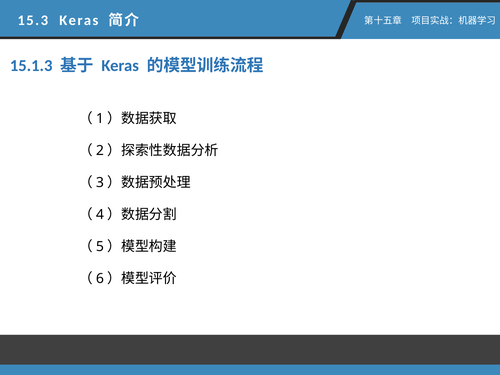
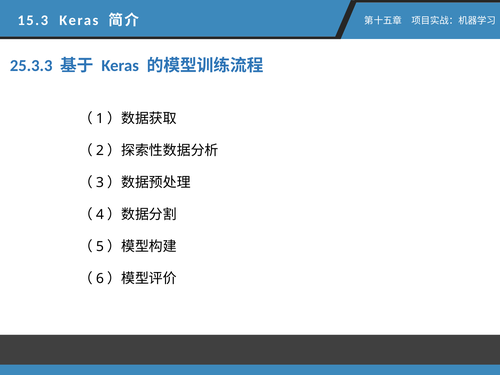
15.1.3: 15.1.3 -> 25.3.3 (31, 66)
